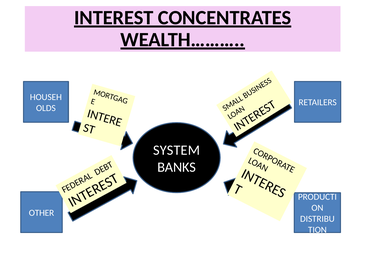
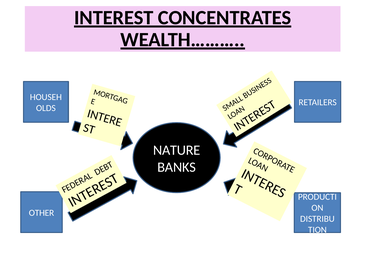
SYSTEM: SYSTEM -> NATURE (177, 150)
